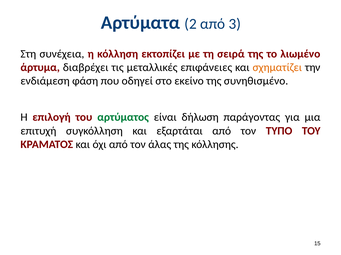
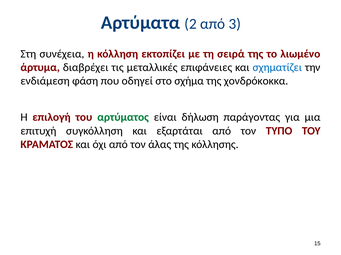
σχηματίζει colour: orange -> blue (277, 68)
εκείνο: εκείνο -> σχήμα (189, 81)
συνηθισμένο: συνηθισμένο -> χονδρόκοκκα (256, 81)
